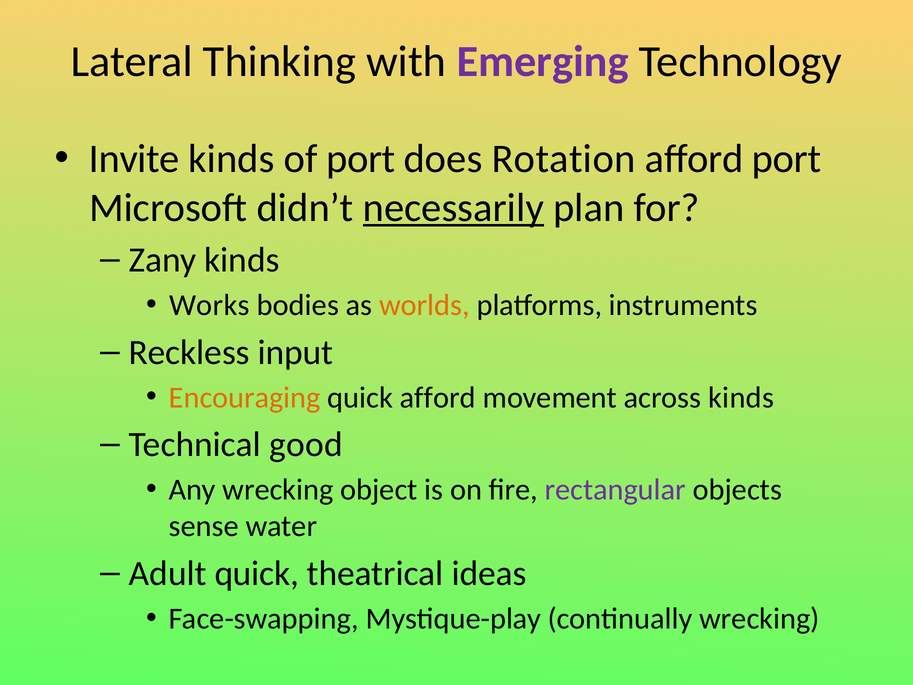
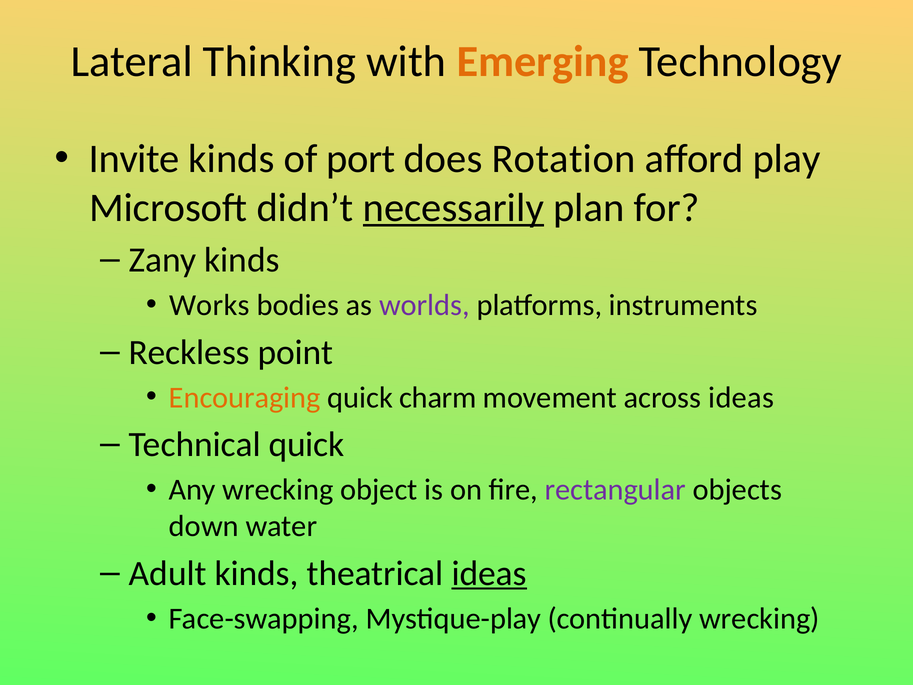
Emerging colour: purple -> orange (543, 62)
afford port: port -> play (786, 159)
worlds colour: orange -> purple (424, 305)
input: input -> point (295, 352)
quick afford: afford -> charm (438, 397)
across kinds: kinds -> ideas (741, 397)
Technical good: good -> quick (306, 444)
sense: sense -> down (204, 526)
Adult quick: quick -> kinds (257, 573)
ideas underline: none -> present (489, 573)
